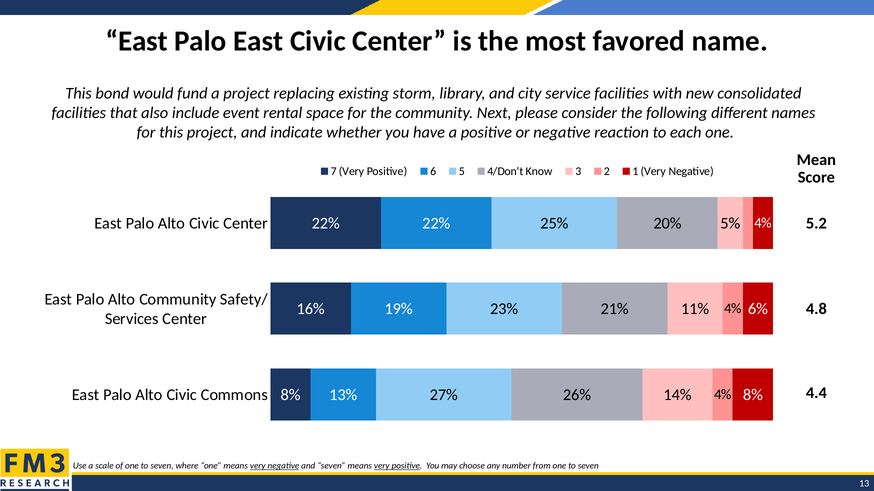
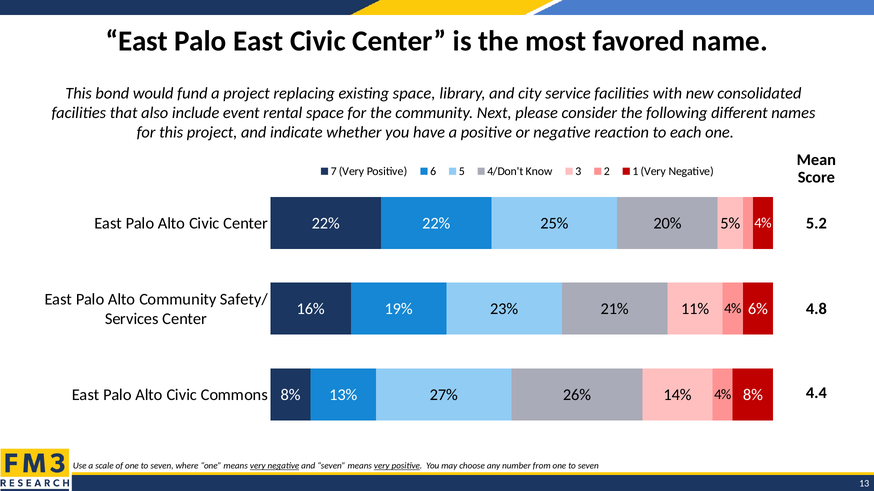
existing storm: storm -> space (414, 93)
